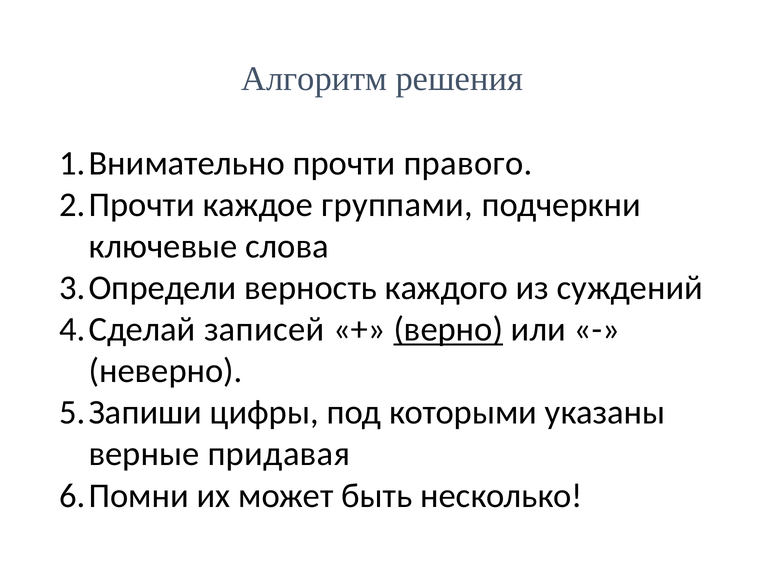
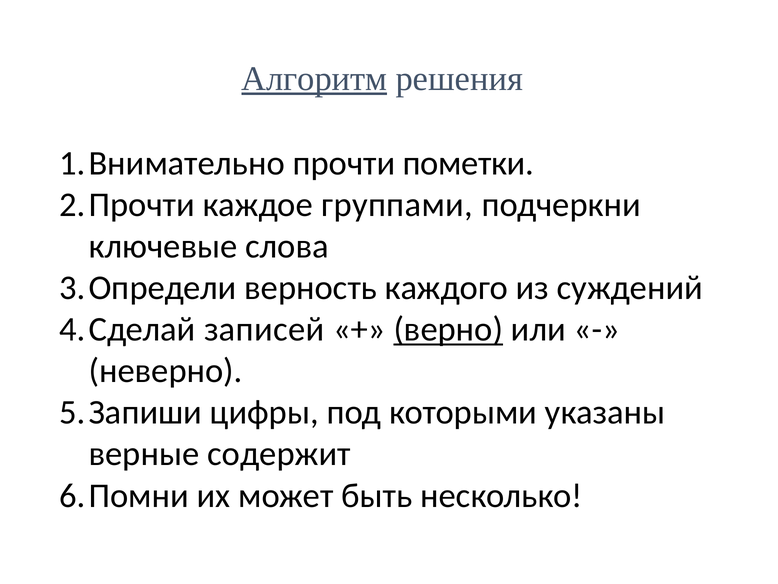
Алгоритм underline: none -> present (314, 79)
правого: правого -> пометки (468, 163)
придавая: придавая -> содержит (279, 454)
